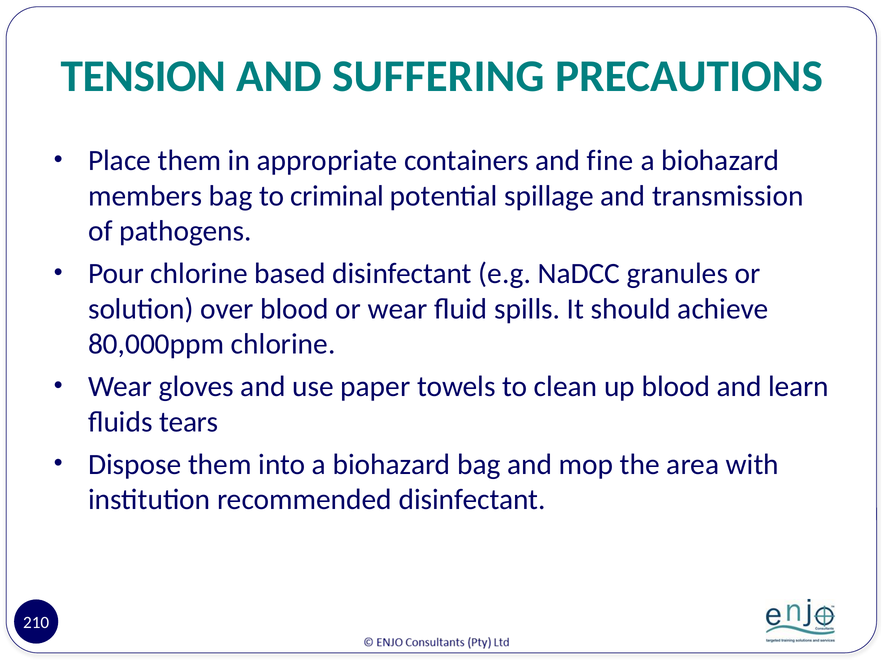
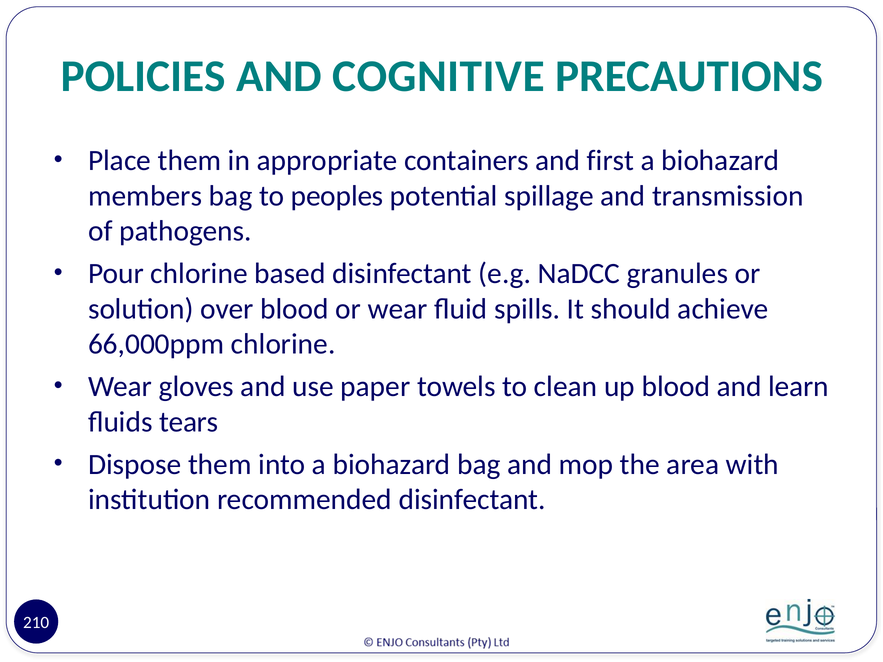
TENSION: TENSION -> POLICIES (143, 76)
SUFFERING: SUFFERING -> COGNITIVE (438, 76)
fine: fine -> first (610, 161)
criminal: criminal -> peoples (337, 196)
80,000ppm: 80,000ppm -> 66,000ppm (156, 344)
